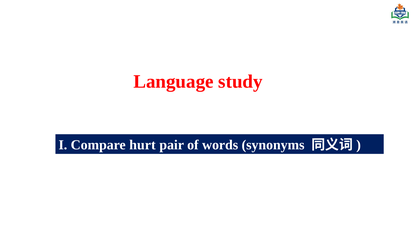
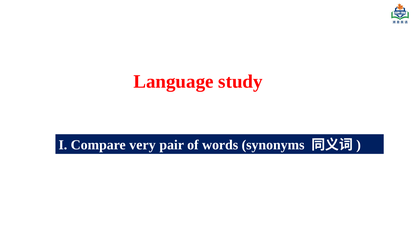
hurt: hurt -> very (142, 145)
